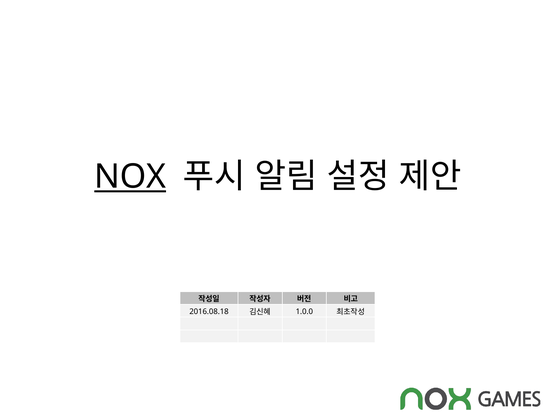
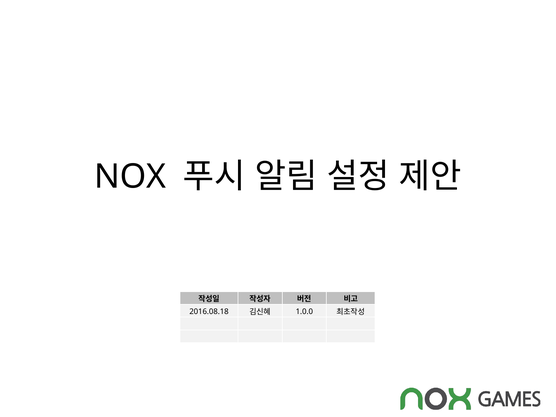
NOX underline: present -> none (130, 177)
